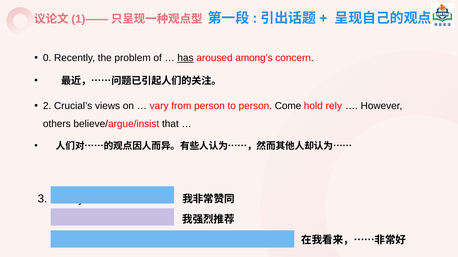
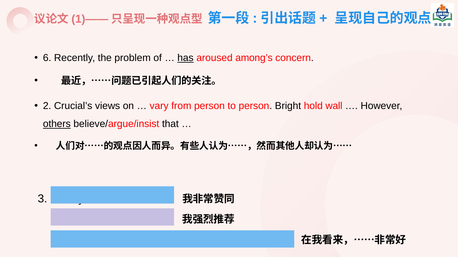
0: 0 -> 6 (47, 58)
Come: Come -> Bright (288, 106)
rely: rely -> wall (334, 106)
others underline: none -> present (57, 124)
